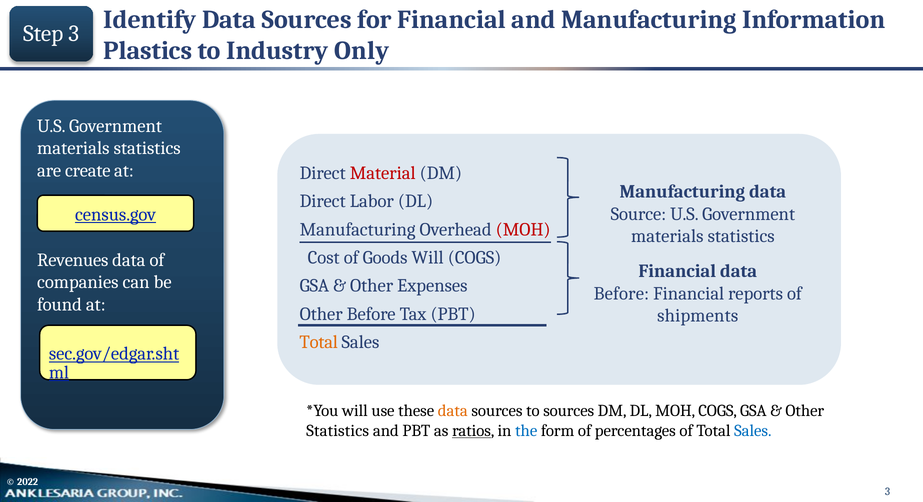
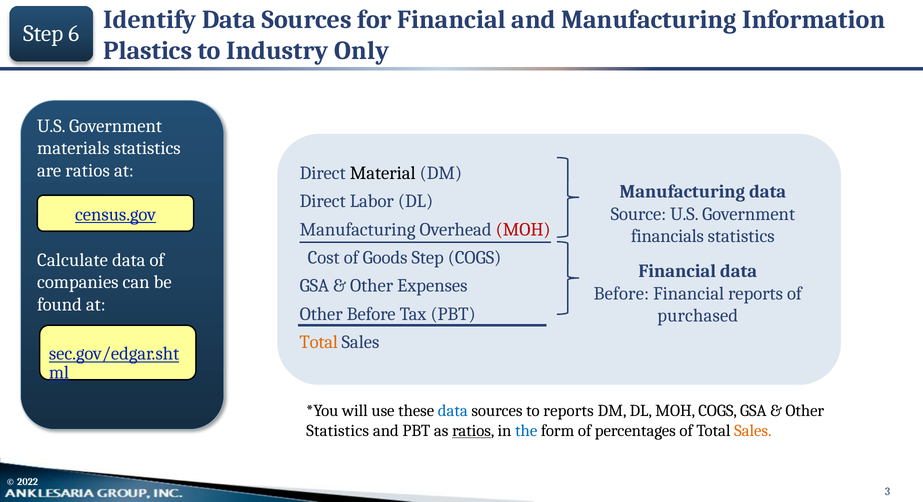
Step 3: 3 -> 6 (74, 34)
are create: create -> ratios (88, 171)
Material colour: red -> black (383, 173)
materials: materials -> financials (667, 236)
Goods Will: Will -> Step (428, 258)
Revenues: Revenues -> Calculate (73, 260)
shipments: shipments -> purchased (698, 316)
data colour: orange -> blue (453, 411)
to sources: sources -> reports (569, 411)
Sales colour: blue -> orange (753, 431)
